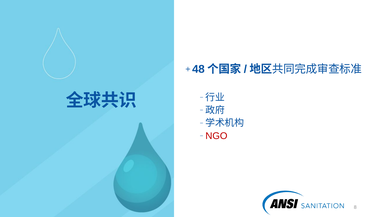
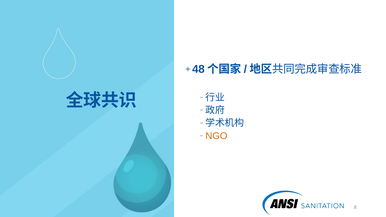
NGO colour: red -> orange (216, 136)
